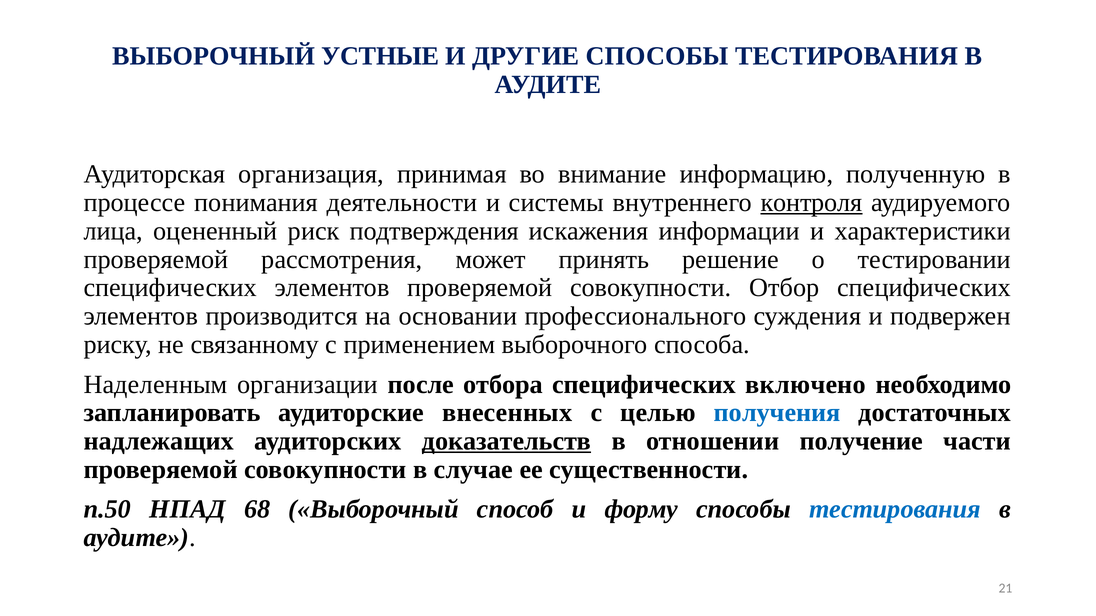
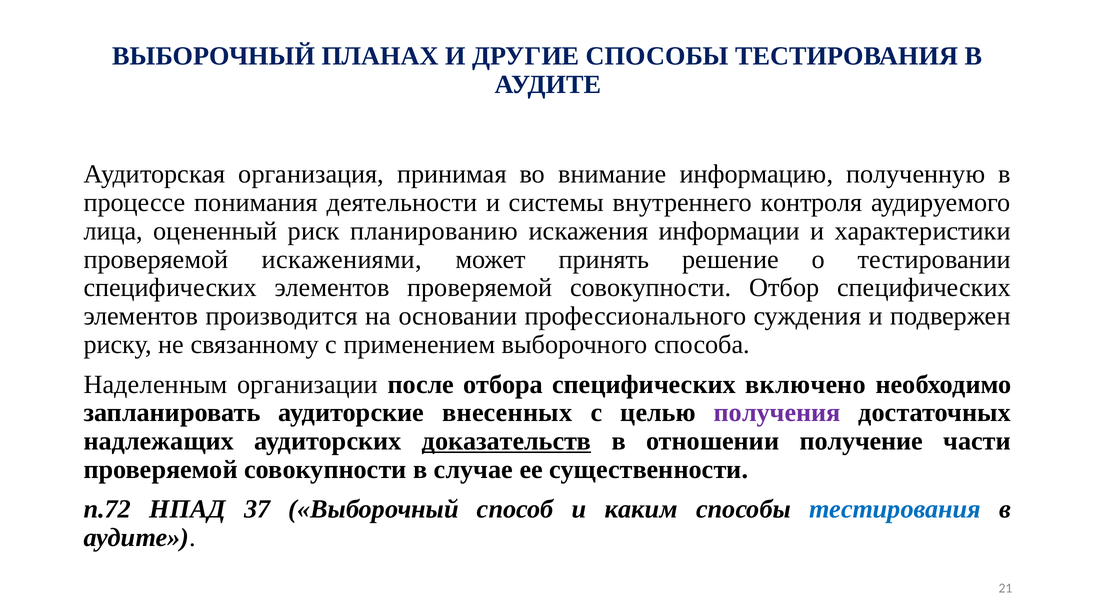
УСТНЫЕ: УСТНЫЕ -> ПЛАНАХ (380, 56)
контроля underline: present -> none (812, 203)
подтверждения: подтверждения -> планированию (434, 231)
рассмотрения: рассмотрения -> искажениями (342, 260)
получения colour: blue -> purple (777, 413)
п.50: п.50 -> п.72 (107, 510)
68: 68 -> 37 (257, 510)
форму: форму -> каким (641, 510)
